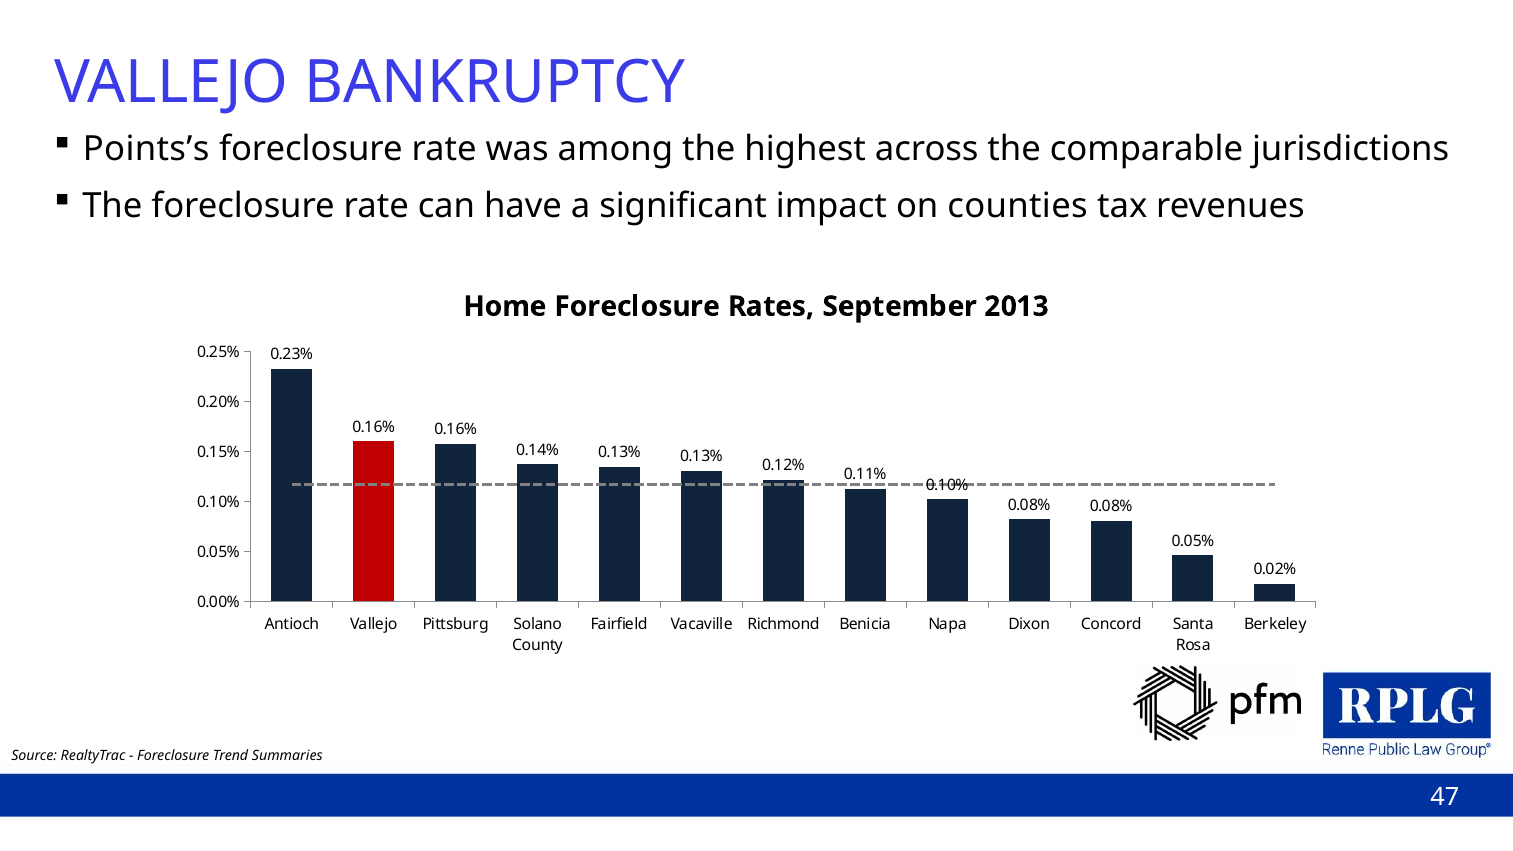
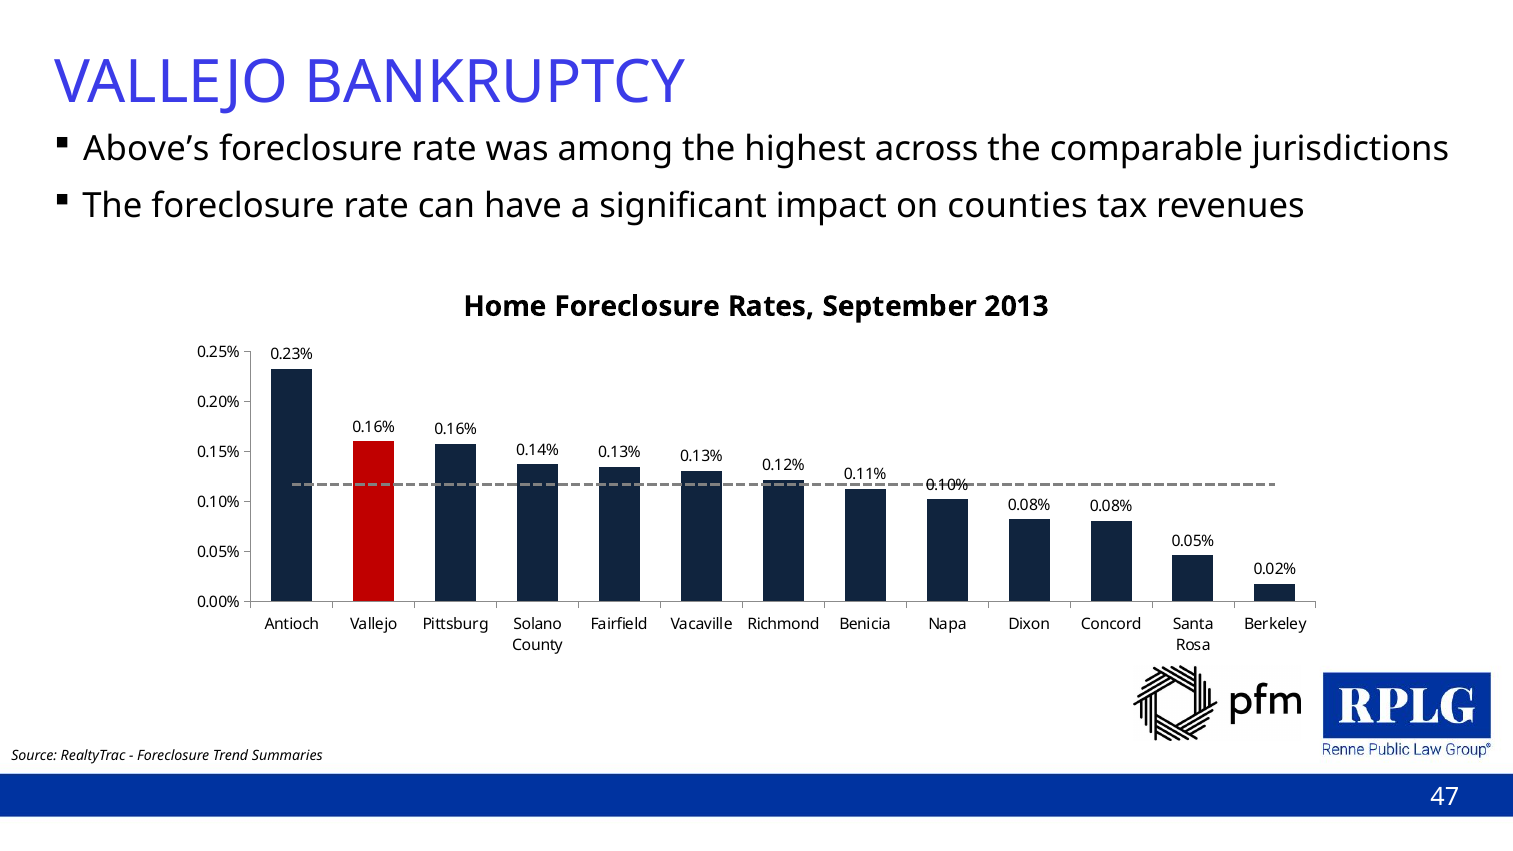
Points’s: Points’s -> Above’s (146, 149)
